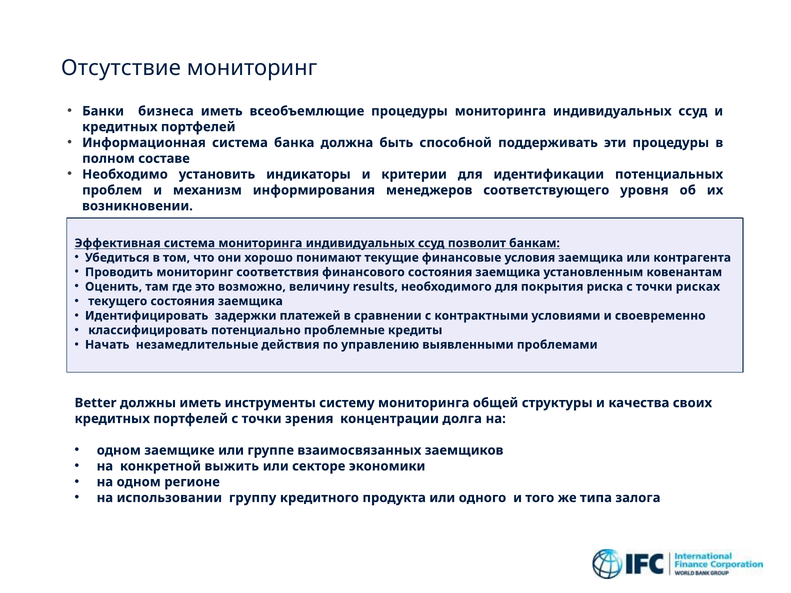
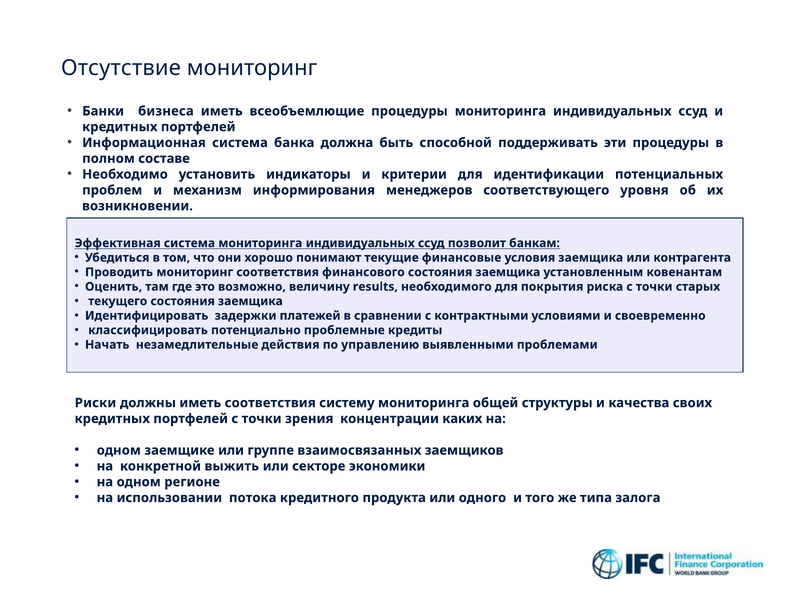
рисках: рисках -> старых (698, 287)
Better: Better -> Риски (95, 403)
иметь инструменты: инструменты -> соответствия (270, 403)
долга: долга -> каких (462, 419)
группу: группу -> потока (253, 498)
